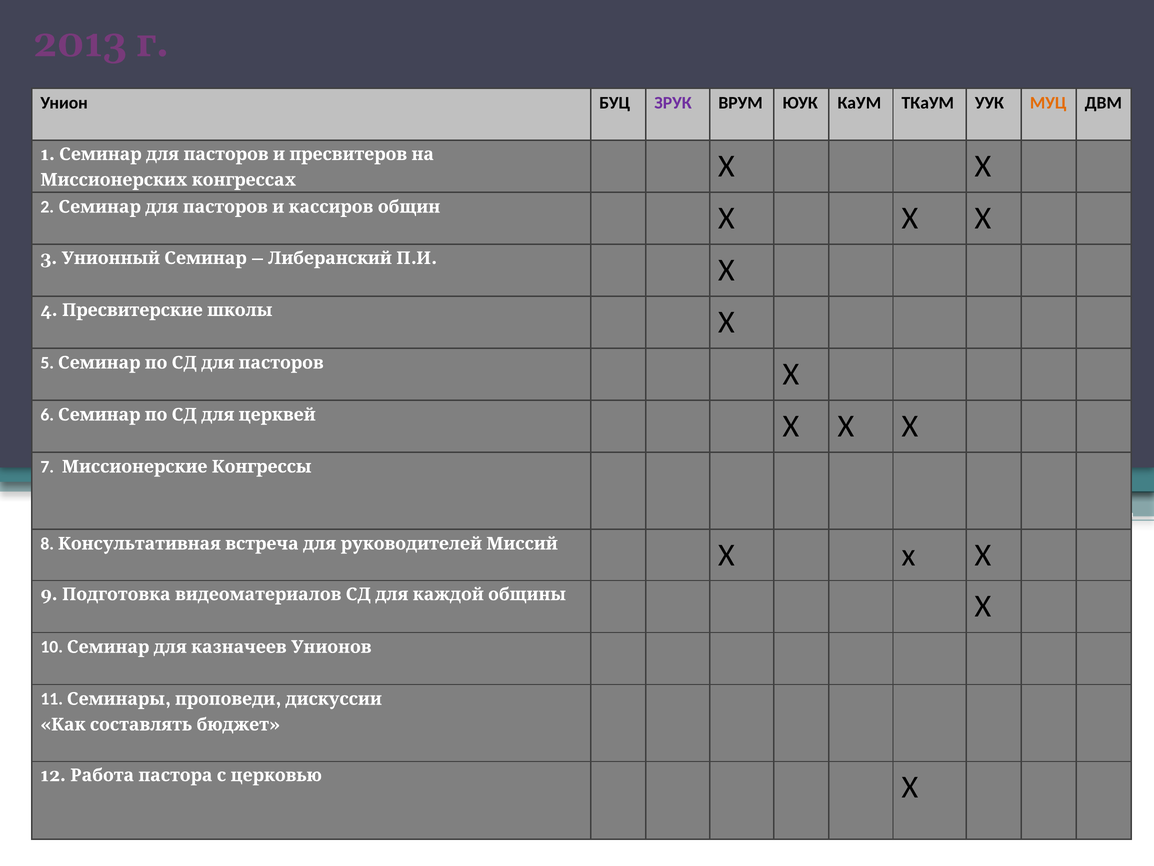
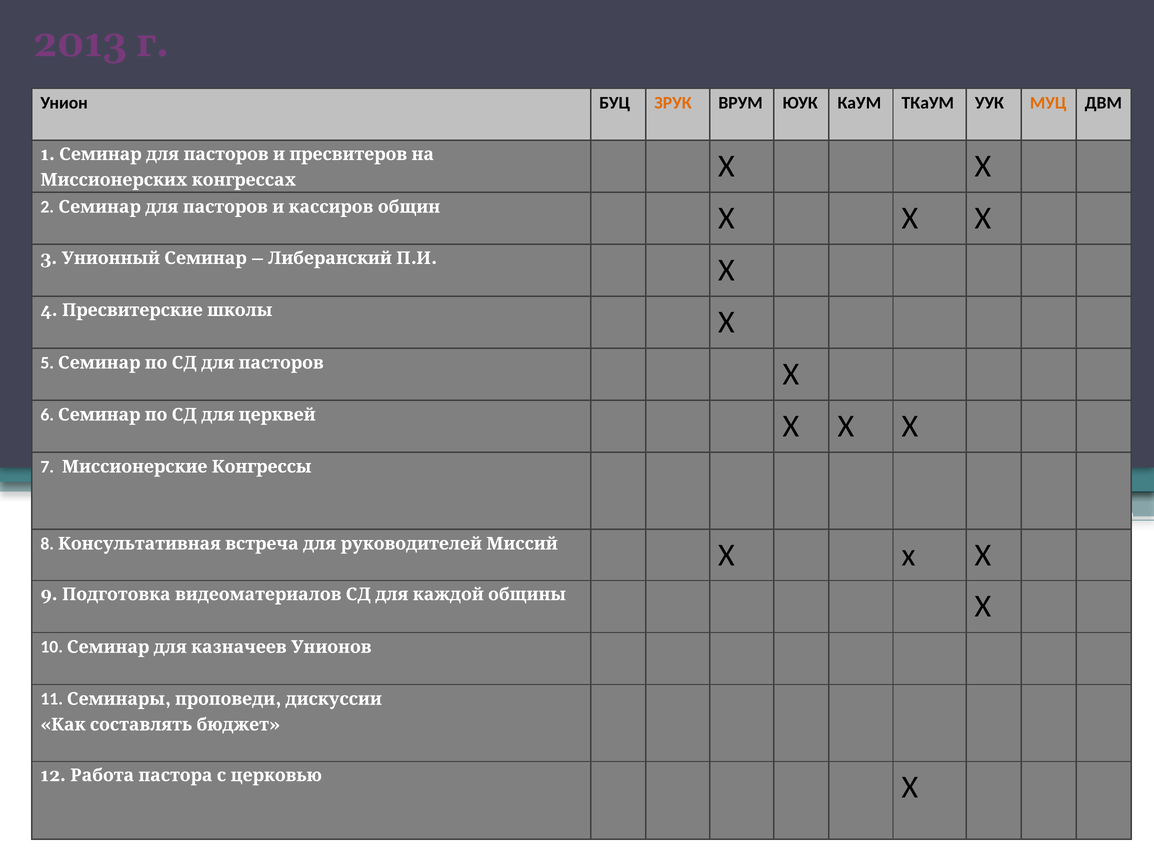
ЗРУК colour: purple -> orange (673, 103)
